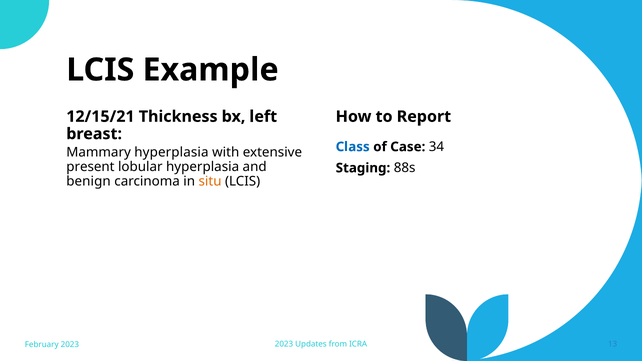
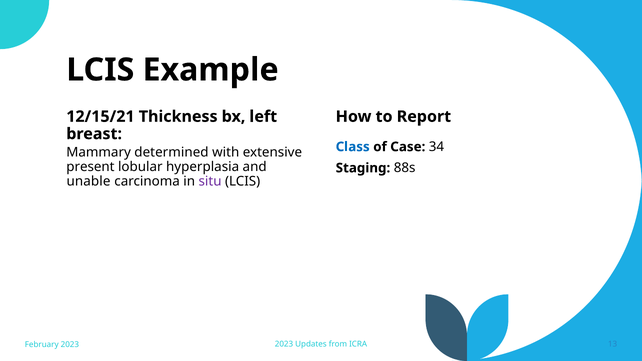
Mammary hyperplasia: hyperplasia -> determined (171, 152)
benign: benign -> unable (88, 181)
situ colour: orange -> purple (210, 181)
